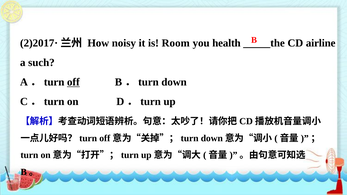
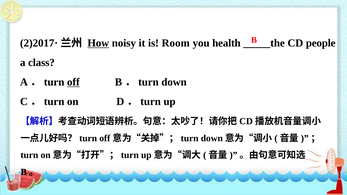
How underline: none -> present (98, 43)
airline: airline -> people (321, 43)
such: such -> class (41, 63)
